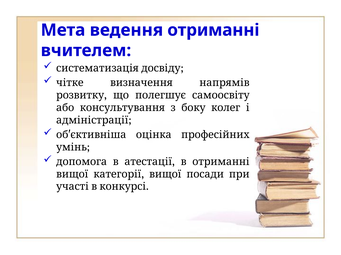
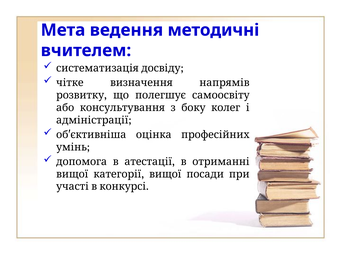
ведення отриманні: отриманні -> методичні (213, 30)
